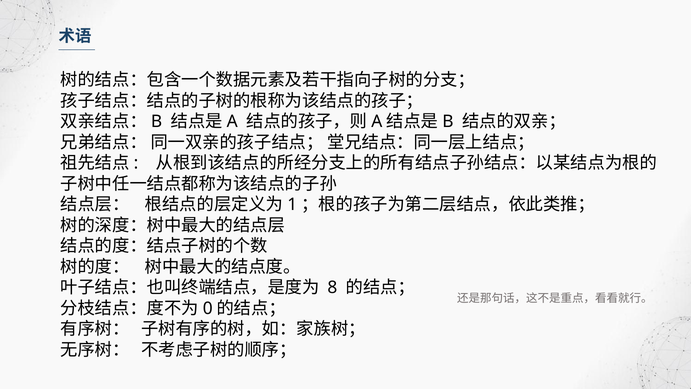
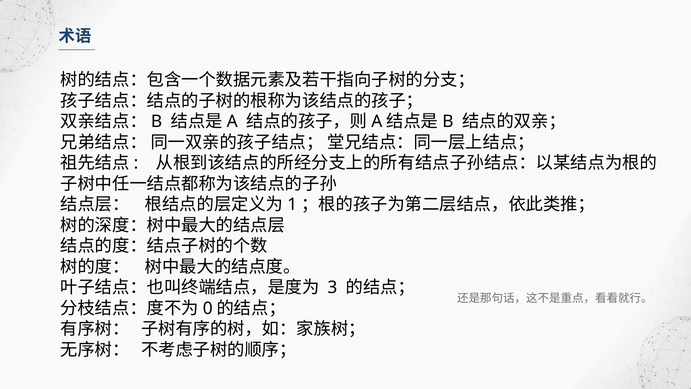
8: 8 -> 3 (332, 287)
